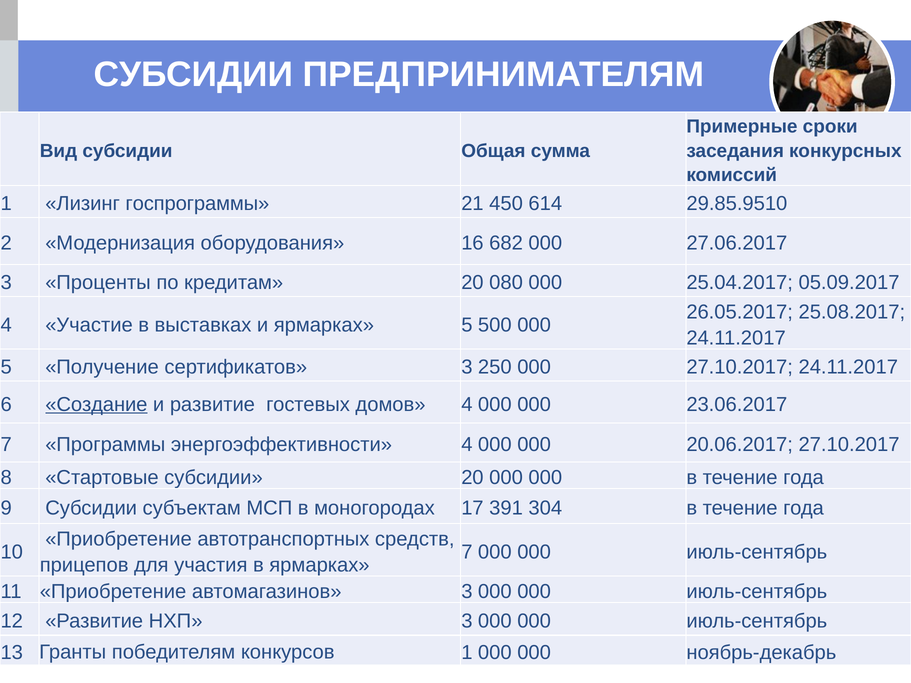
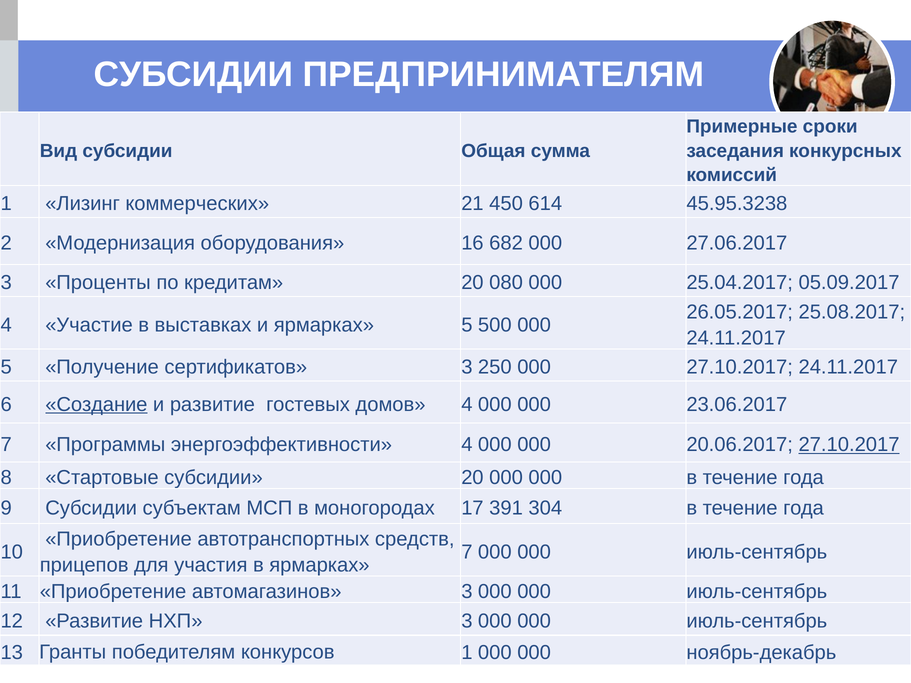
госпрограммы: госпрограммы -> коммерческих (197, 204)
29.85.9510: 29.85.9510 -> 45.95.3238 (737, 204)
27.10.2017 underline: none -> present (849, 445)
